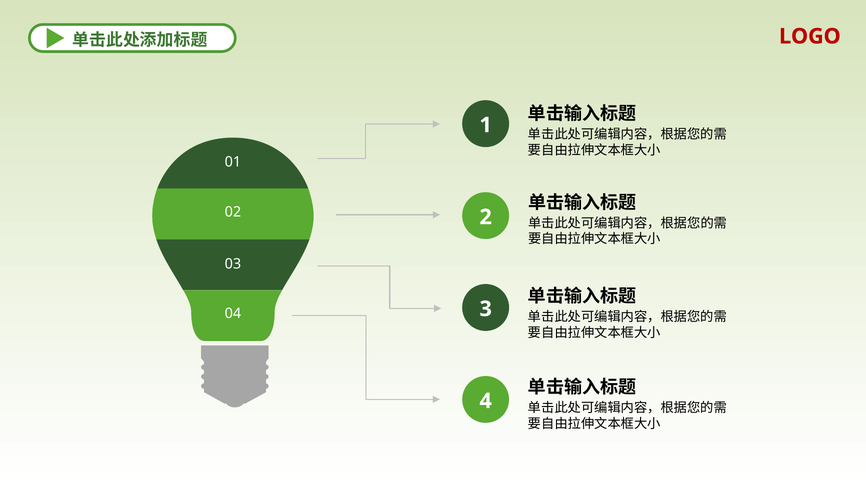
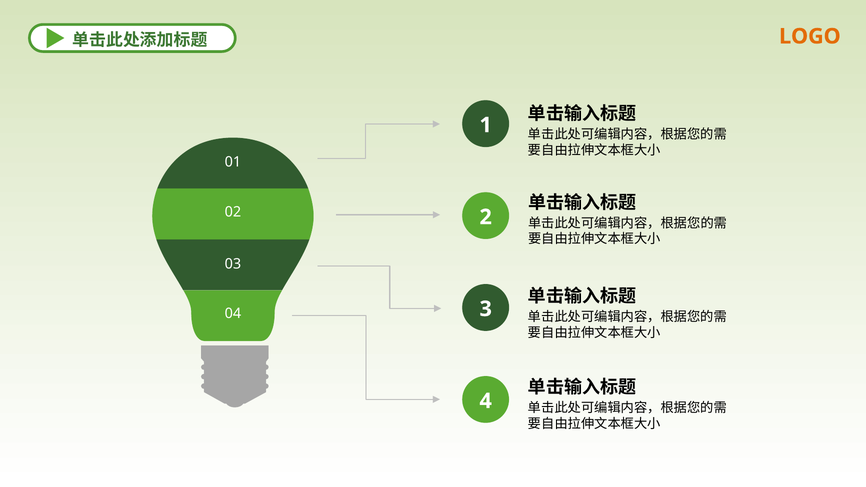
LOGO colour: red -> orange (810, 36)
